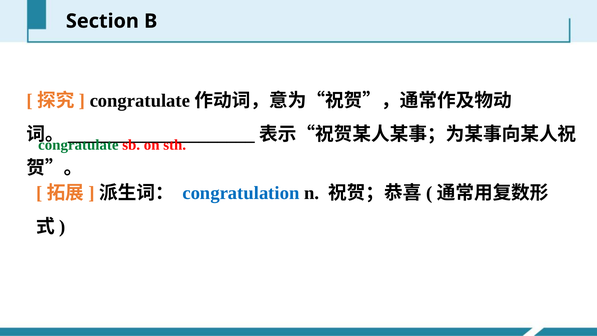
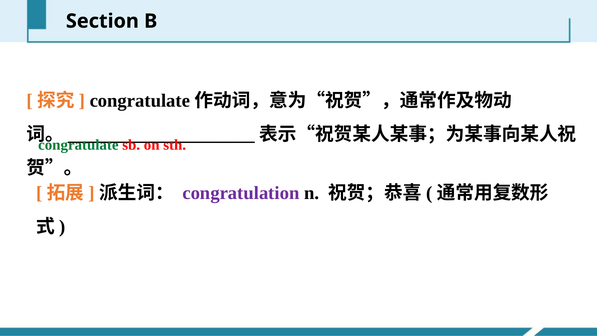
congratulation colour: blue -> purple (241, 193)
